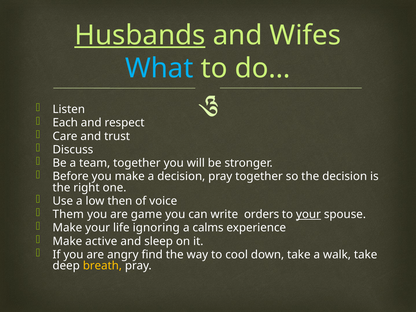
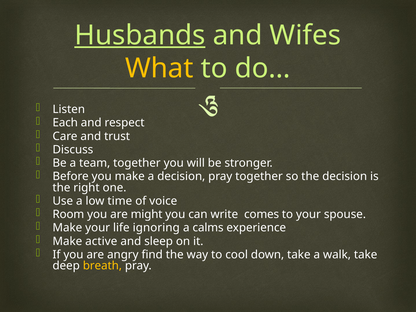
What colour: light blue -> yellow (159, 68)
then: then -> time (120, 201)
Them: Them -> Room (68, 214)
game: game -> might (147, 214)
orders: orders -> comes (262, 214)
your underline: present -> none (308, 214)
